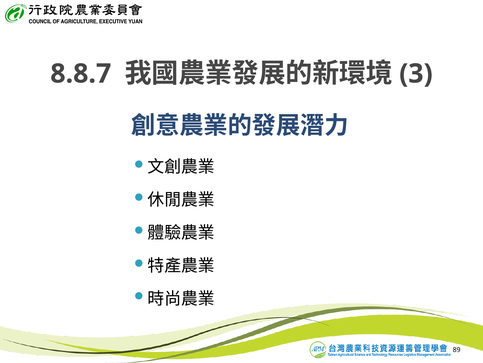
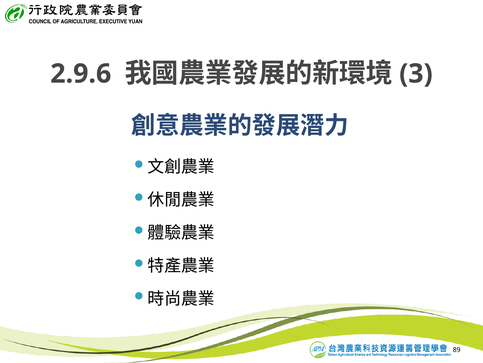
8.8.7: 8.8.7 -> 2.9.6 (81, 74)
